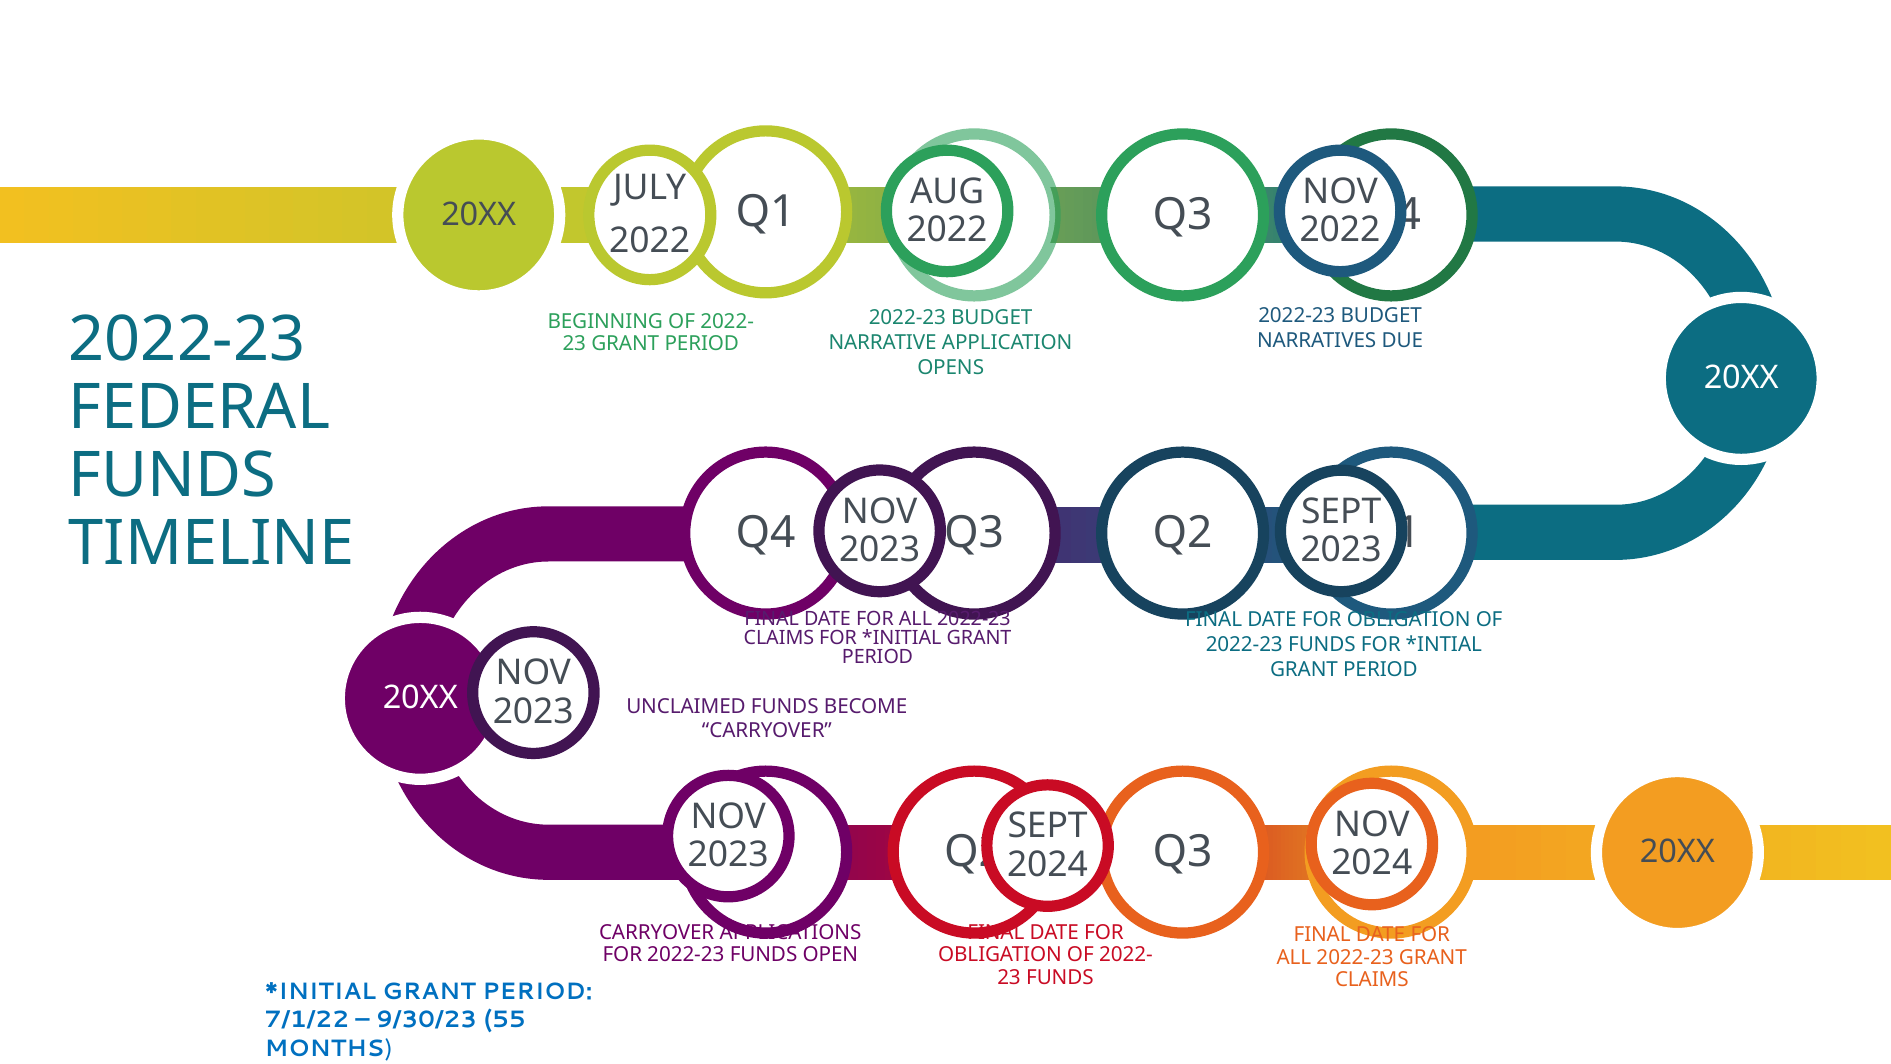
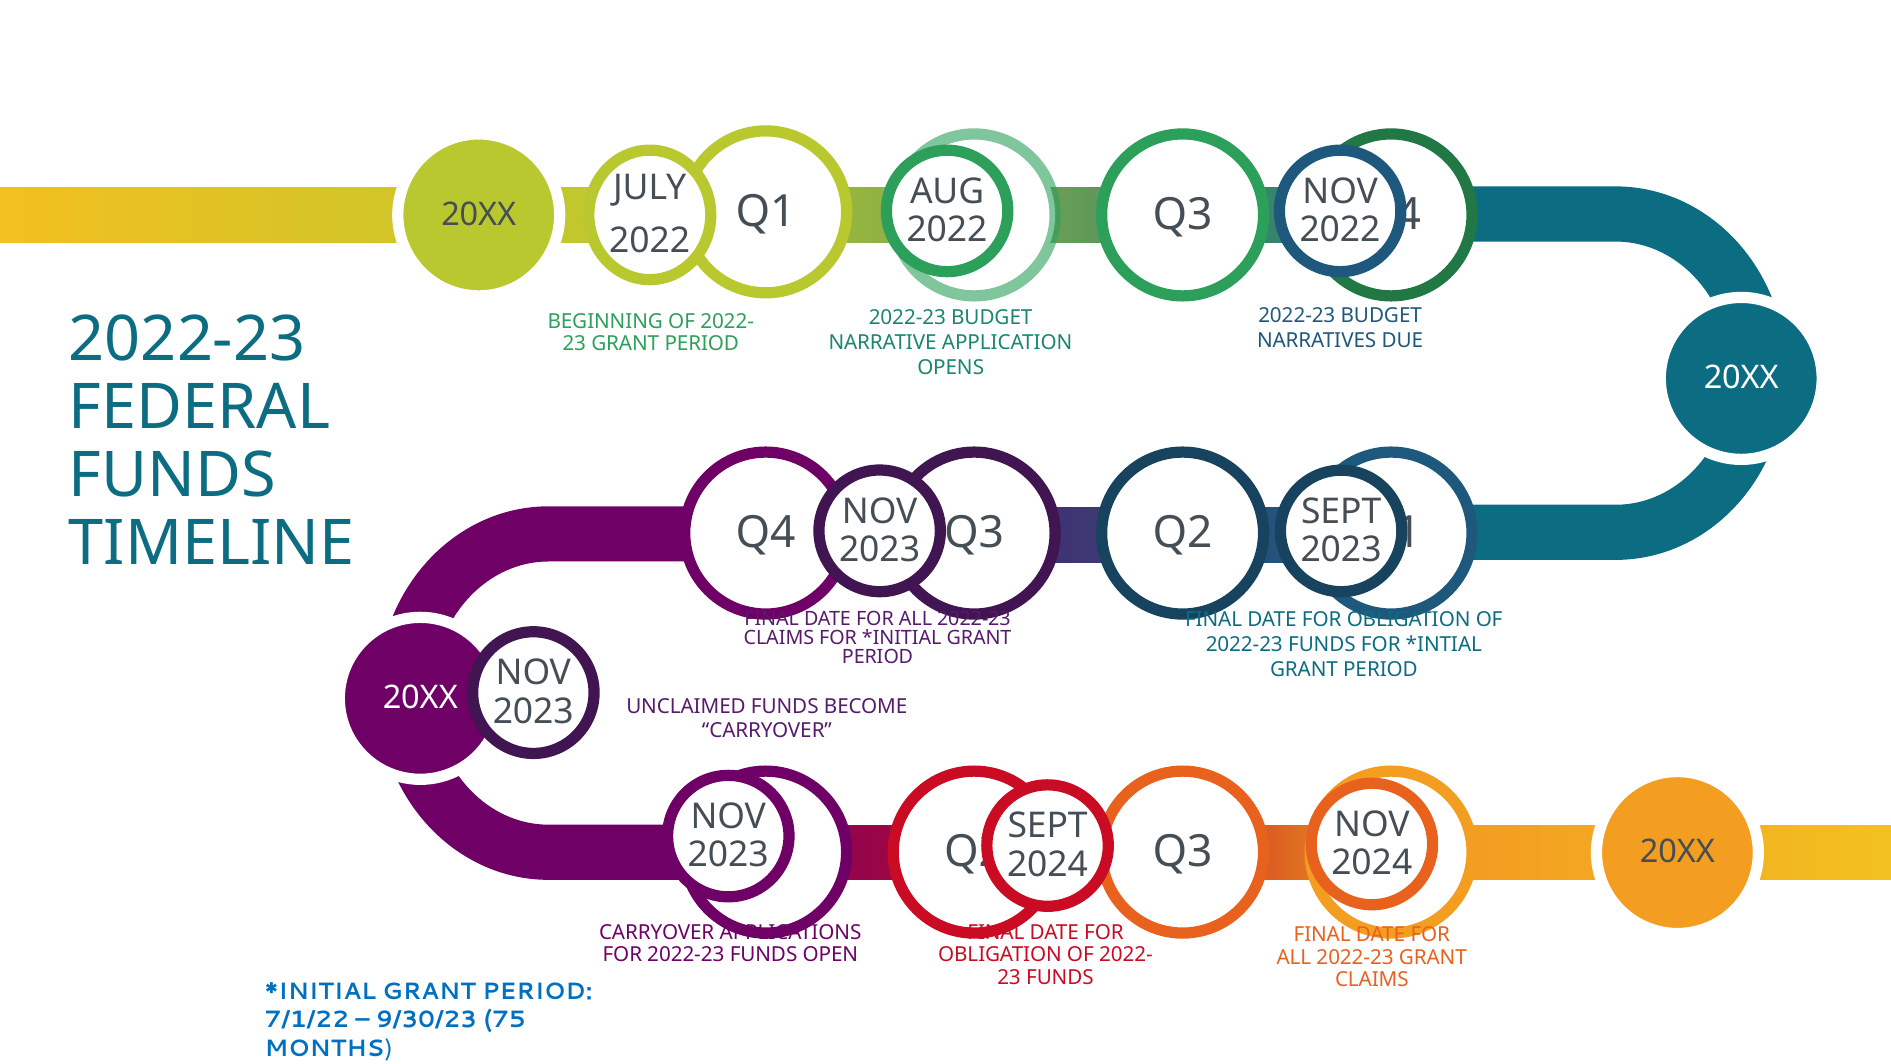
55: 55 -> 75 (505, 1020)
